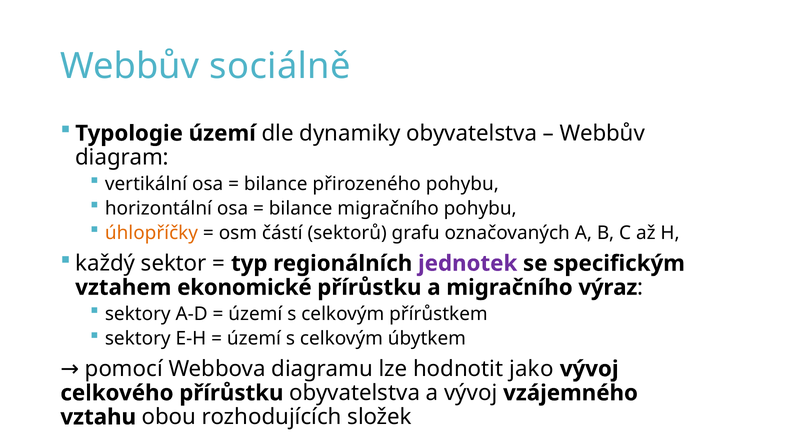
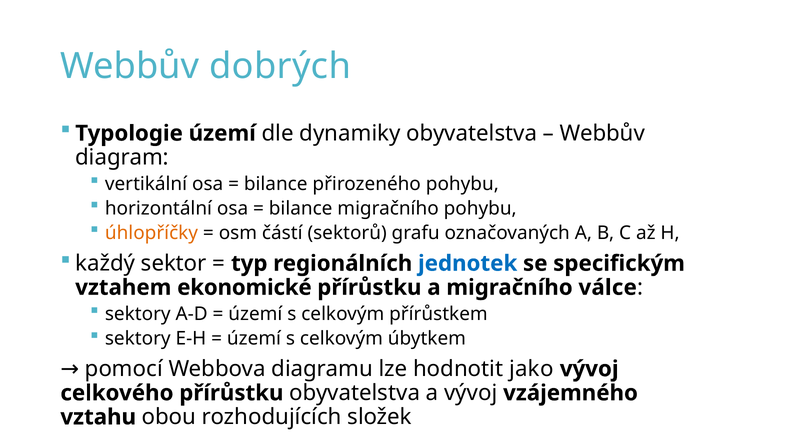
sociálně: sociálně -> dobrých (280, 67)
jednotek colour: purple -> blue (468, 264)
výraz: výraz -> válce (608, 288)
